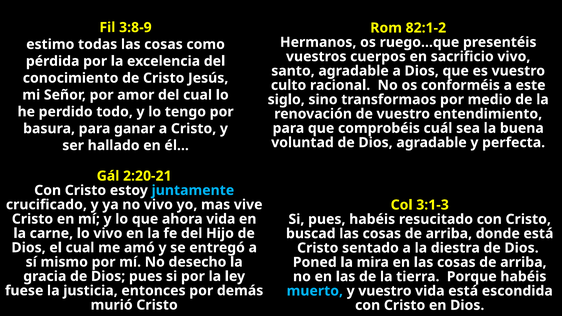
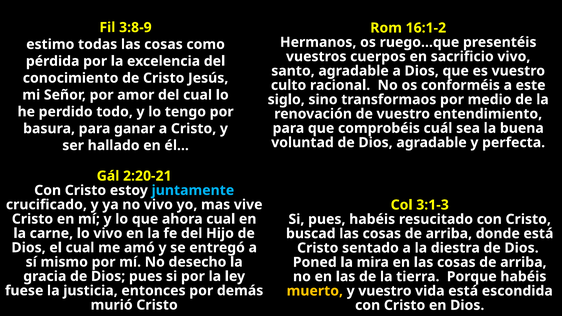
82:1-2: 82:1-2 -> 16:1-2 (426, 28)
ahora vida: vida -> cual (221, 219)
muerto colour: light blue -> yellow (315, 291)
